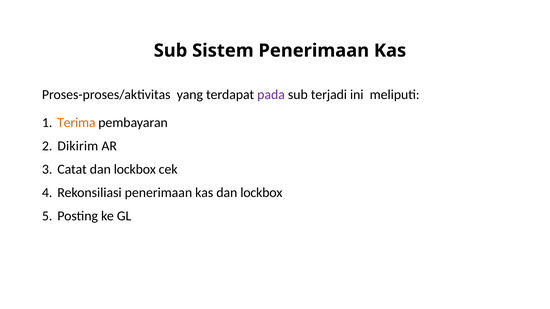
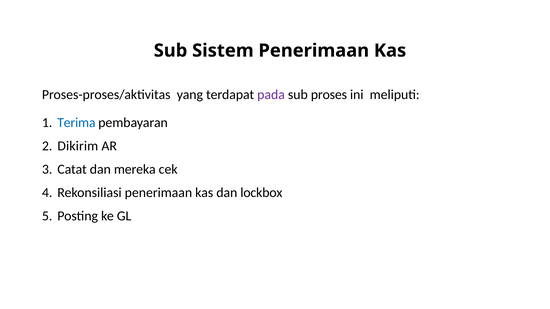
terjadi: terjadi -> proses (329, 95)
Terima colour: orange -> blue (76, 123)
Catat dan lockbox: lockbox -> mereka (135, 170)
